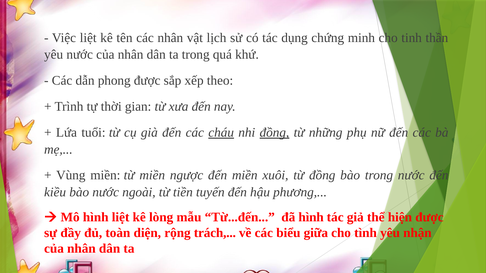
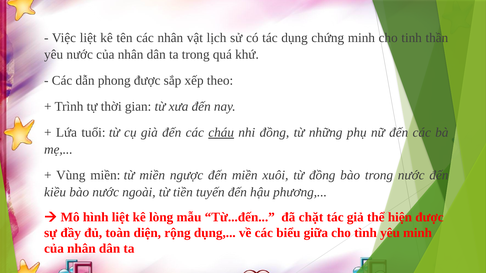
đồng underline: present -> none (274, 133)
đã hình: hình -> chặt (311, 217)
rộng trách: trách -> dụng (215, 233)
yêu nhận: nhận -> minh (417, 233)
